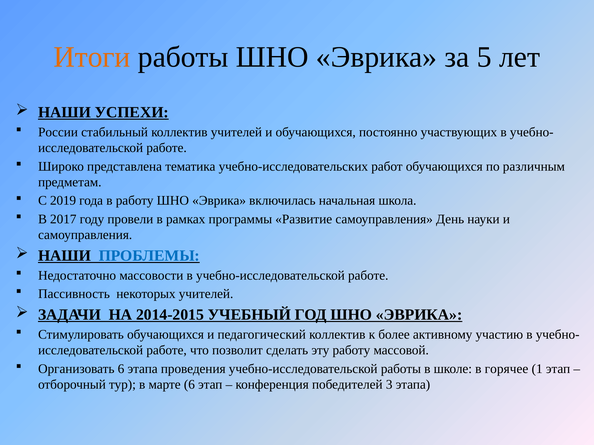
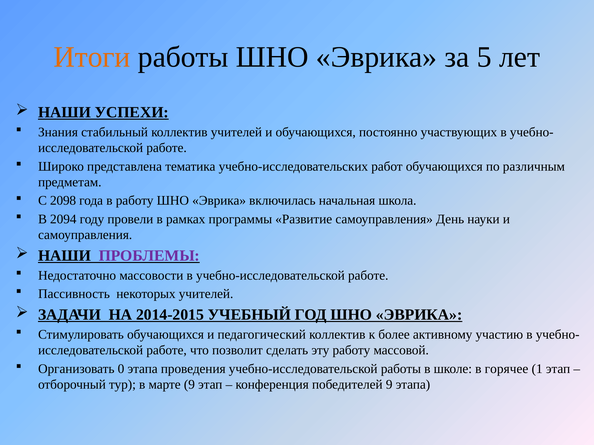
России: России -> Знания (58, 132)
2019: 2019 -> 2098 (63, 201)
2017: 2017 -> 2094 (63, 219)
ПРОБЛЕМЫ colour: blue -> purple (149, 256)
Организовать 6: 6 -> 0 (121, 369)
марте 6: 6 -> 9 (189, 385)
победителей 3: 3 -> 9 (389, 385)
